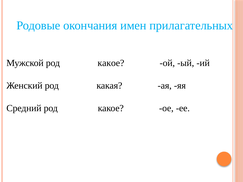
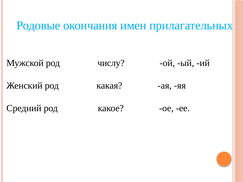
Мужской род какое: какое -> числу (111, 63)
